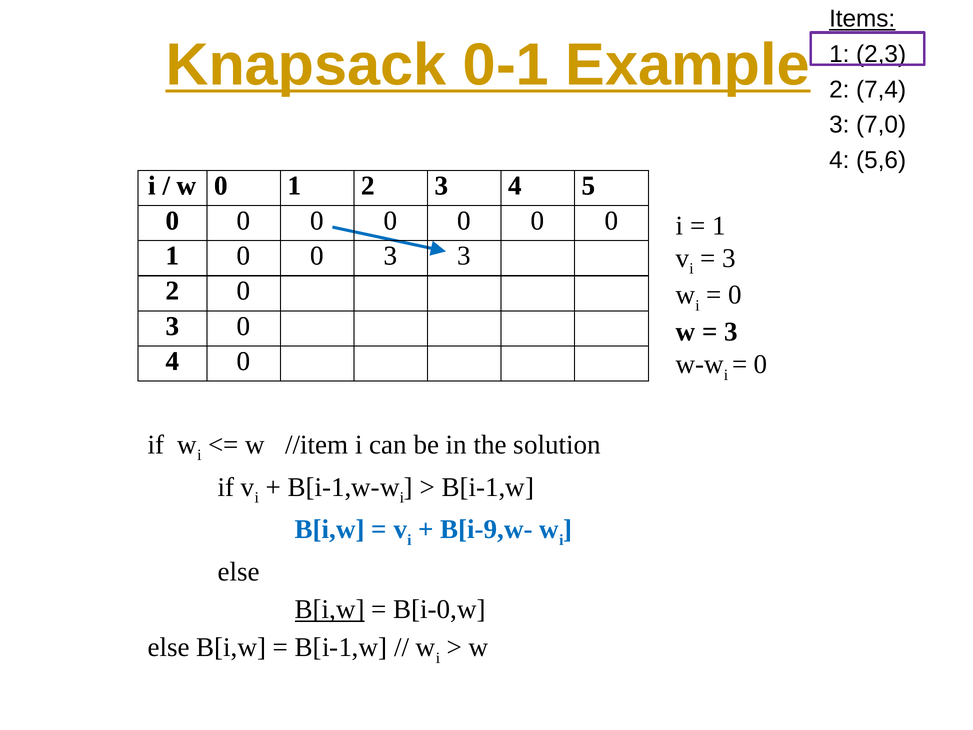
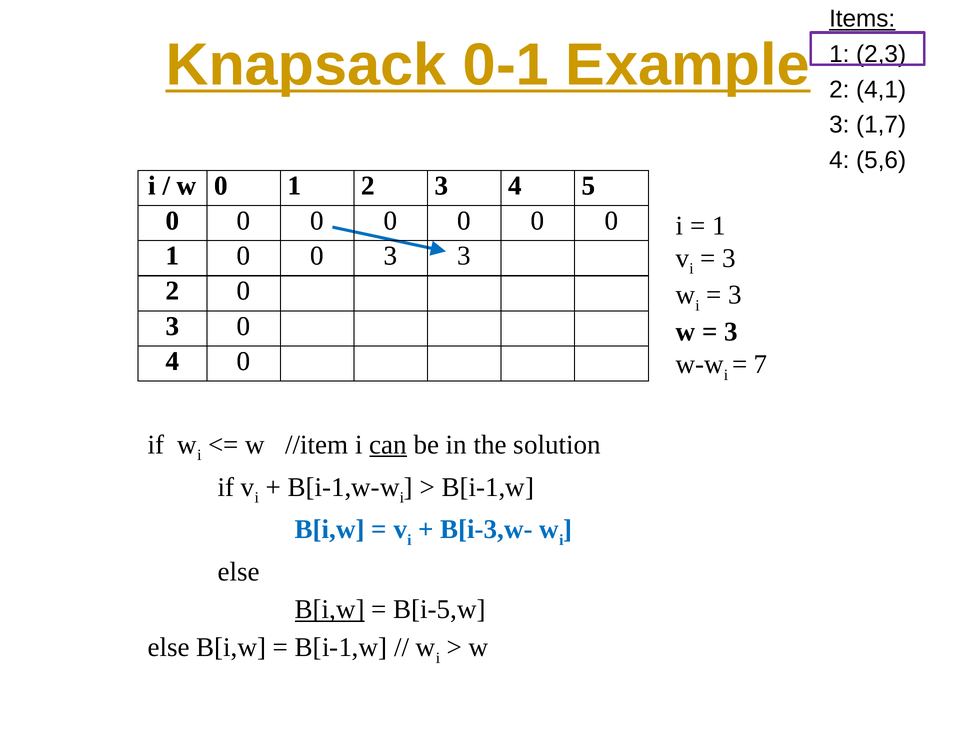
7,4: 7,4 -> 4,1 (881, 90)
7,0: 7,0 -> 1,7 (881, 125)
0: 0 -> 3 (735, 295)
0: 0 -> 7 (761, 364)
can underline: none -> present (388, 445)
B[i-9,w-: B[i-9,w- -> B[i-3,w- (487, 529)
B[i-0,w: B[i-0,w -> B[i-5,w (440, 609)
